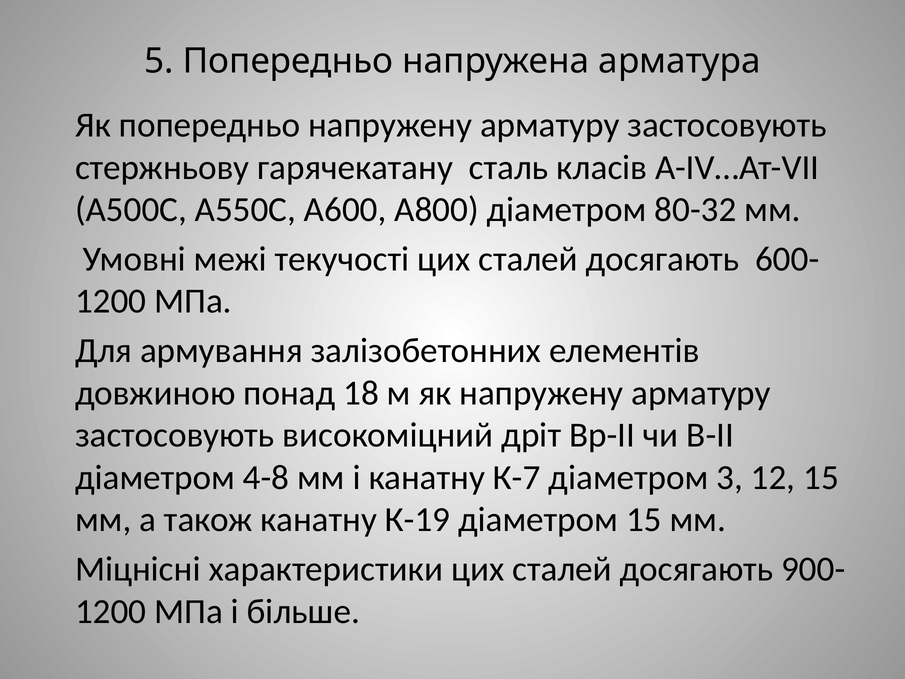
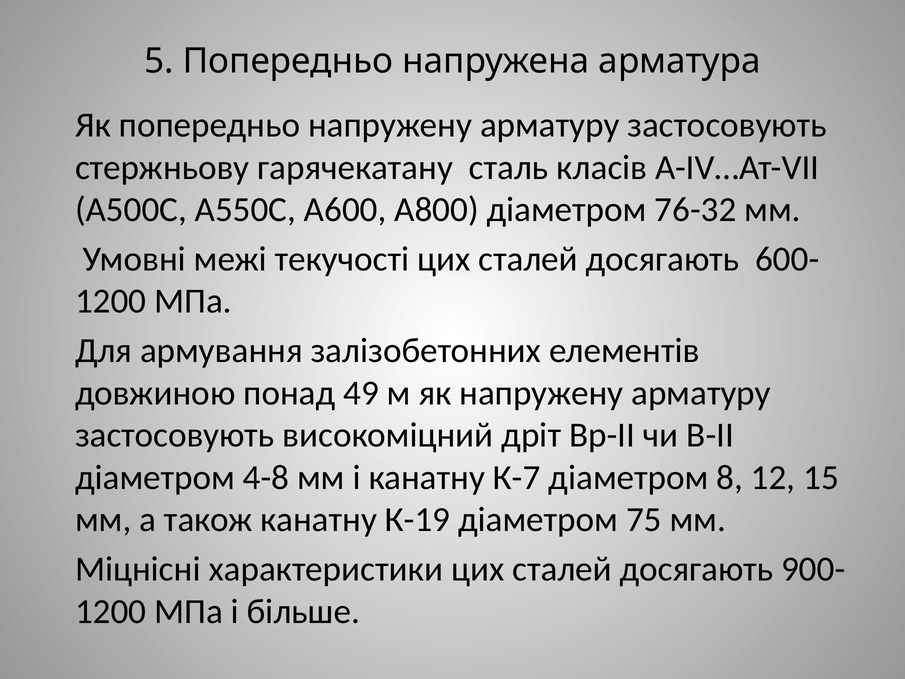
80-32: 80-32 -> 76-32 (696, 210)
18: 18 -> 49 (361, 393)
3: 3 -> 8 (730, 477)
діаметром 15: 15 -> 75 (644, 520)
